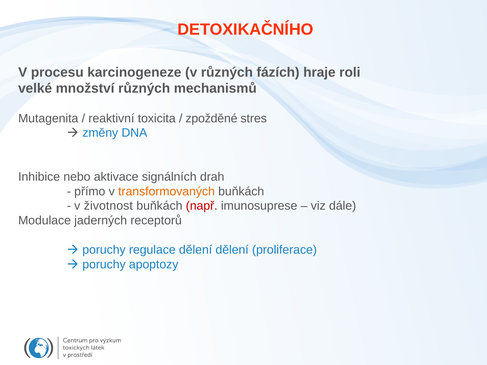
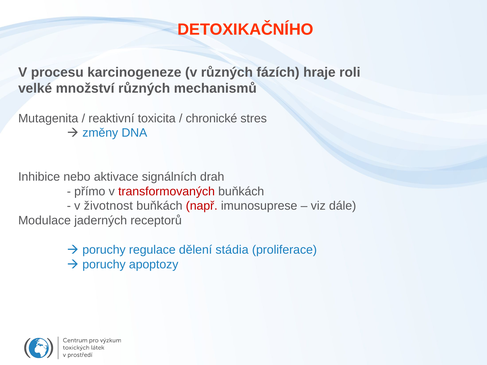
zpožděné: zpožděné -> chronické (211, 118)
transformovaných colour: orange -> red (167, 191)
dělení dělení: dělení -> stádia (232, 250)
